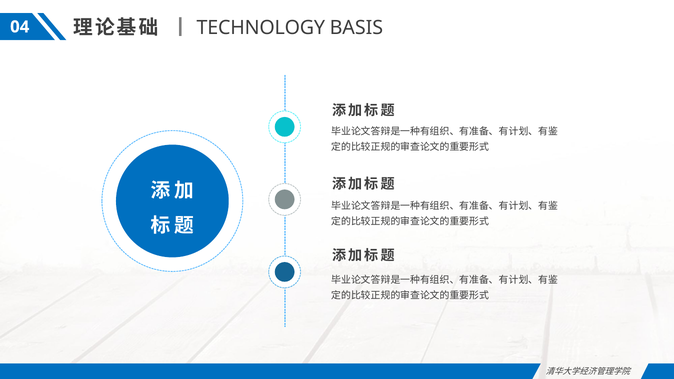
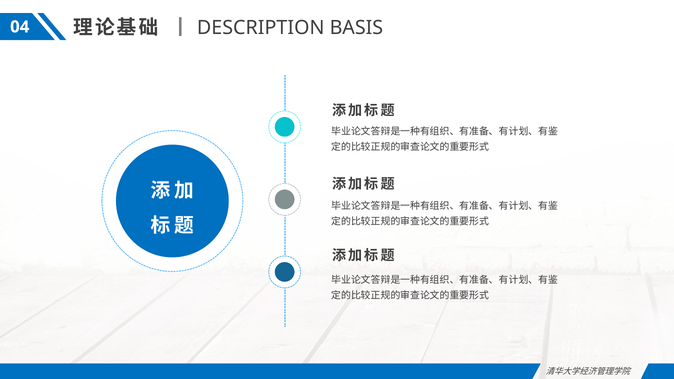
TECHNOLOGY: TECHNOLOGY -> DESCRIPTION (261, 28)
